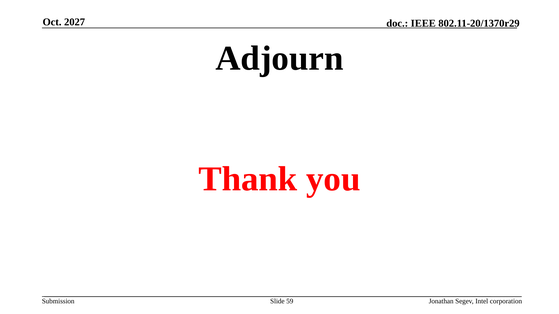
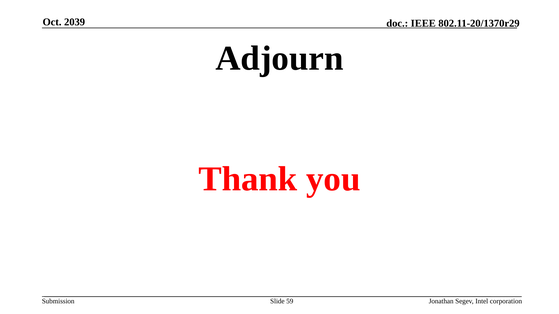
2027: 2027 -> 2039 (75, 22)
